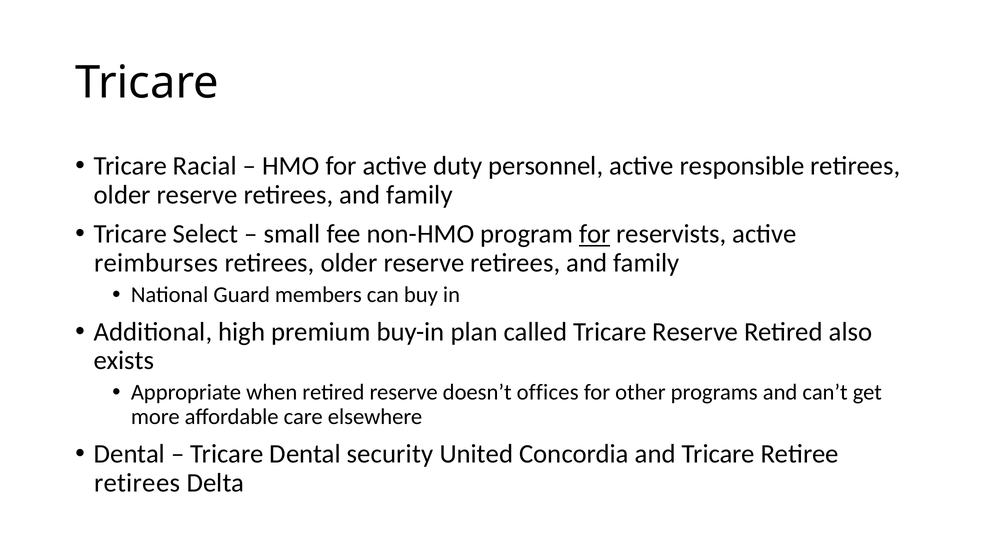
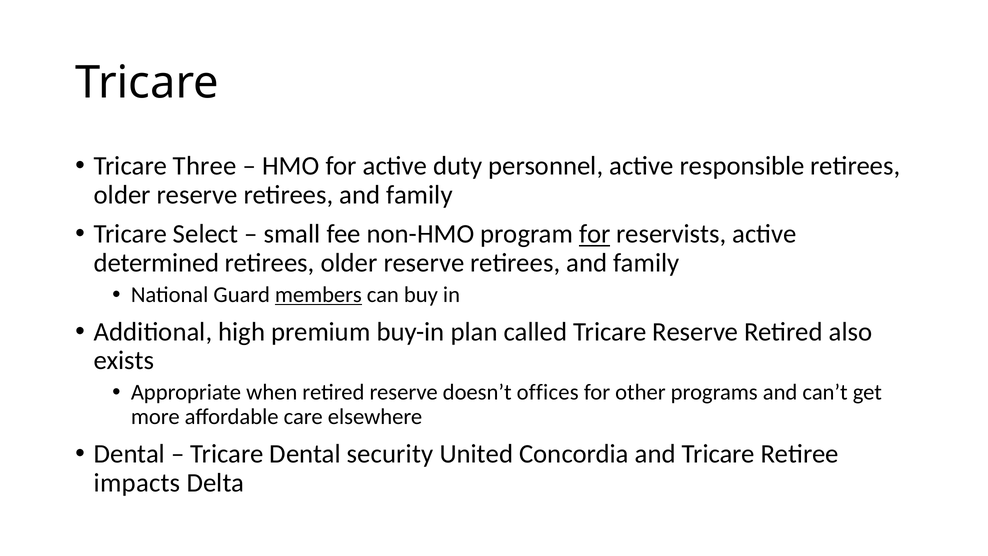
Racial: Racial -> Three (205, 166)
reimburses: reimburses -> determined (156, 263)
members underline: none -> present (318, 295)
retirees: retirees -> impacts (137, 483)
